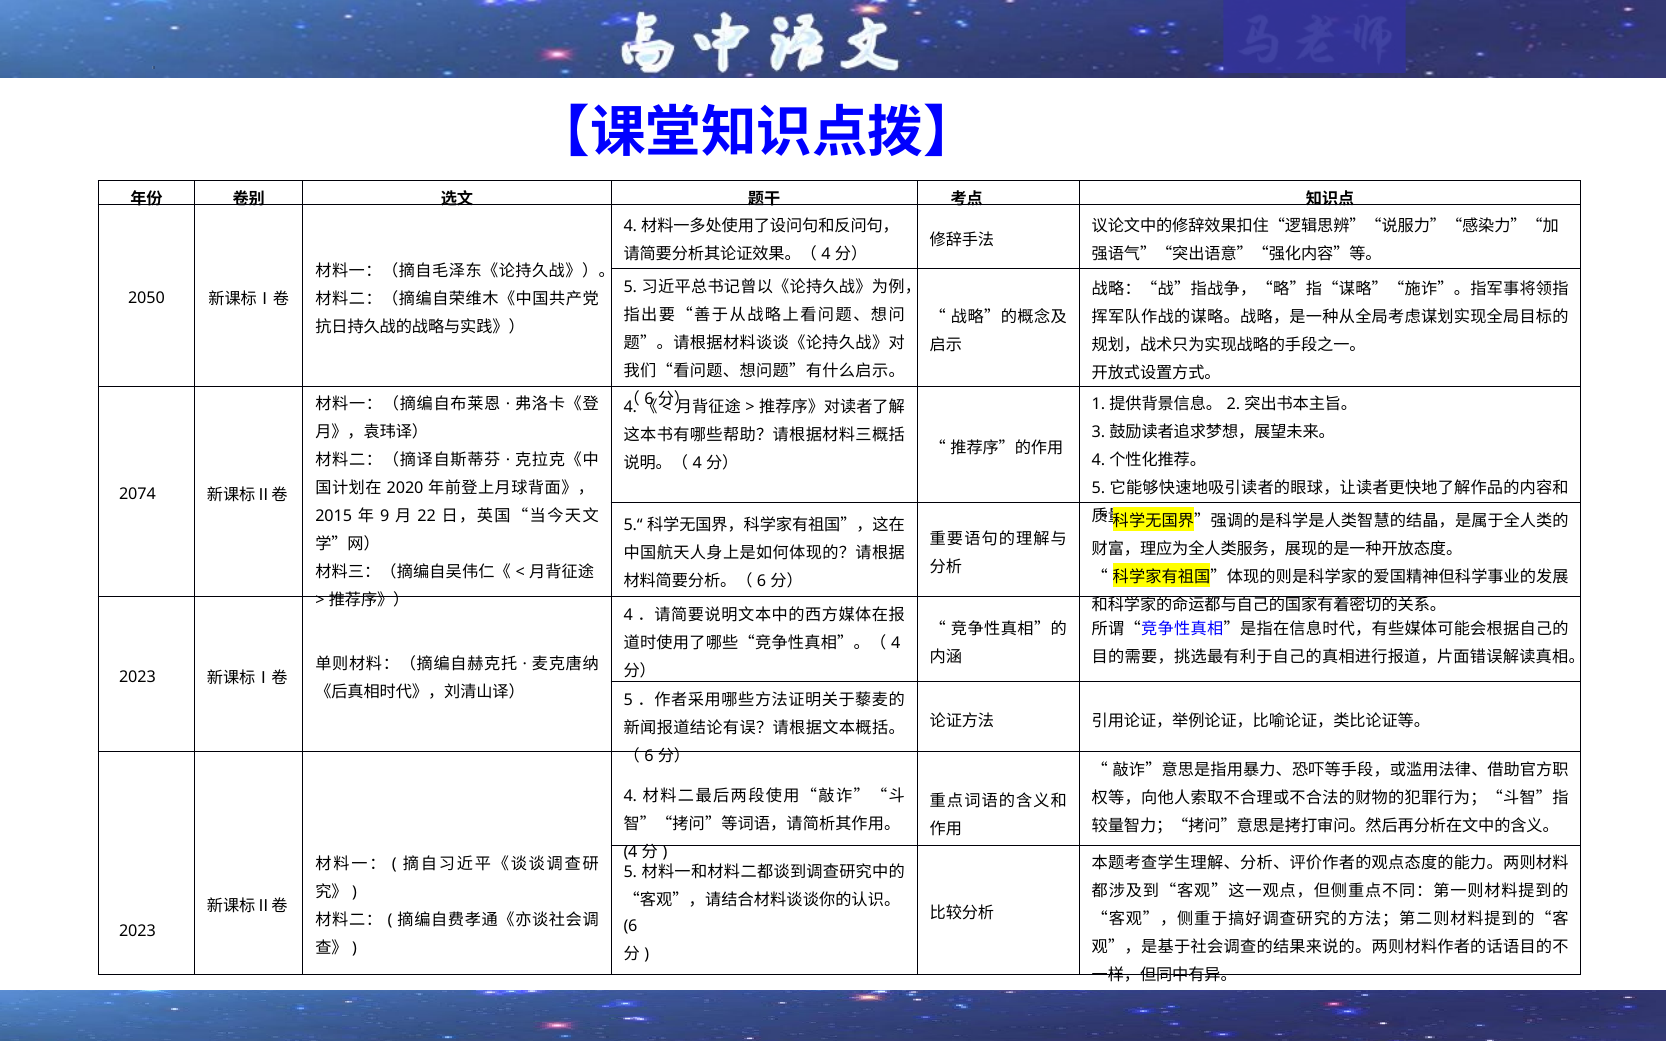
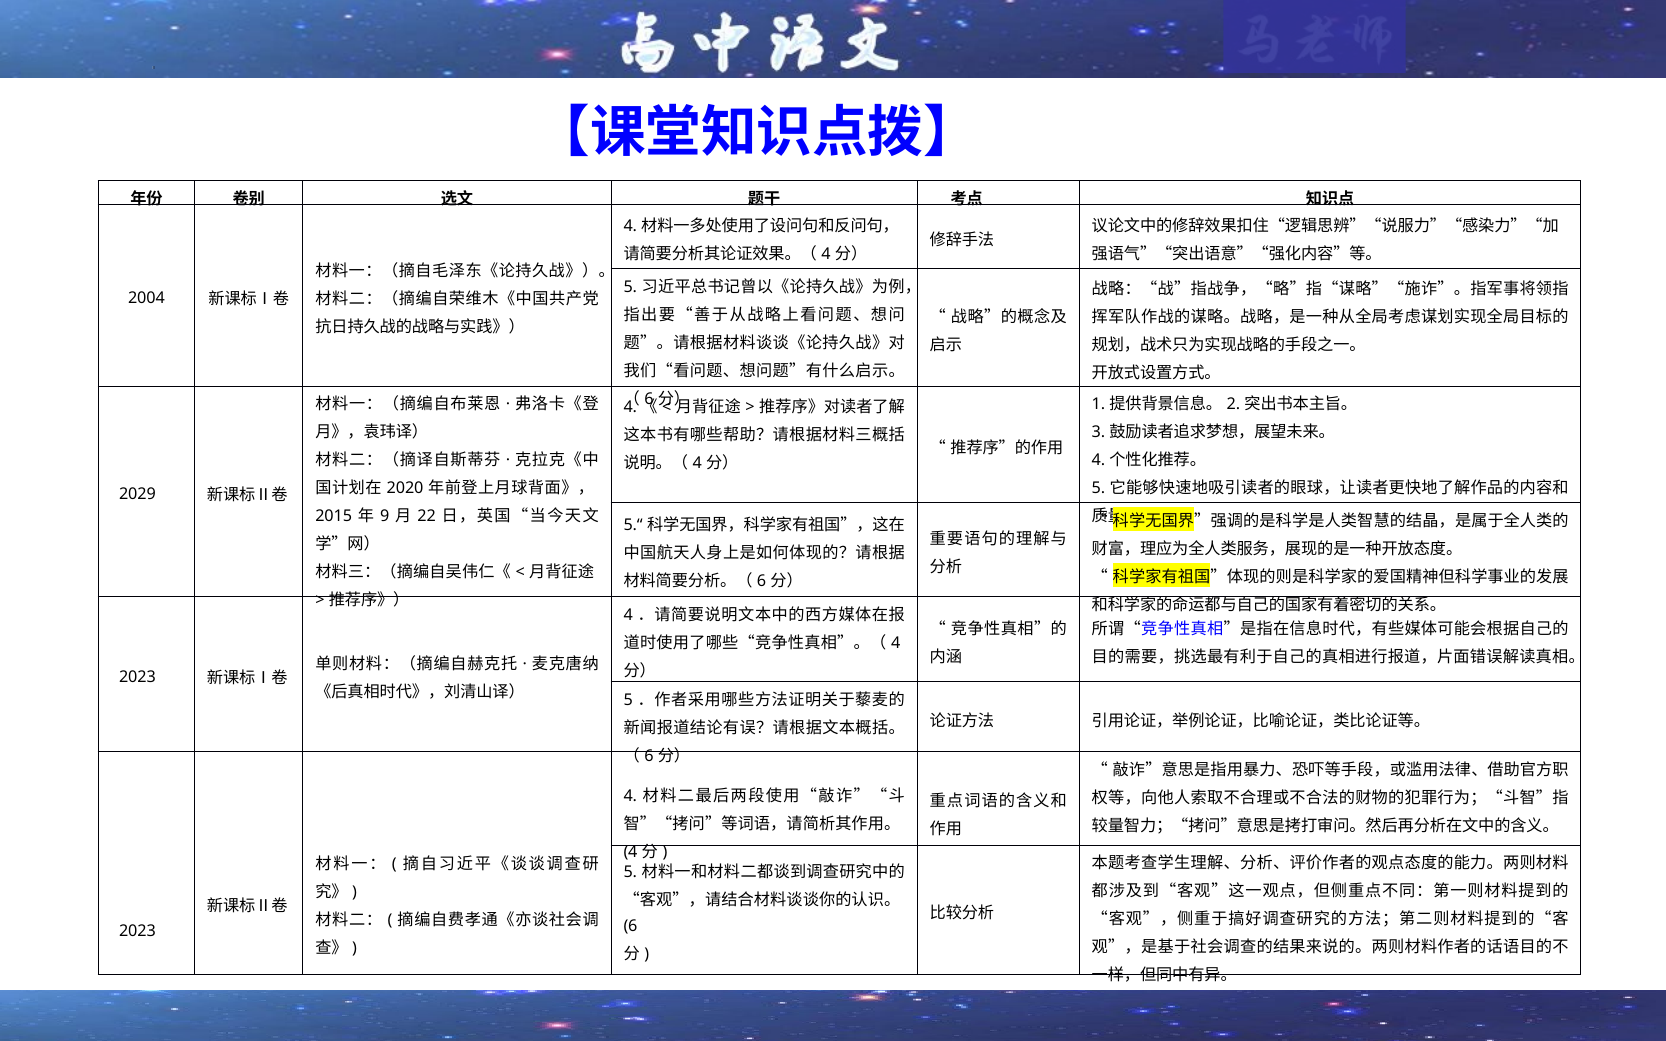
2050: 2050 -> 2004 (146, 298)
2074: 2074 -> 2029 (137, 494)
